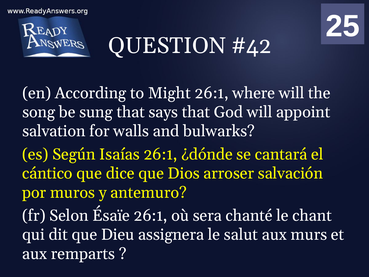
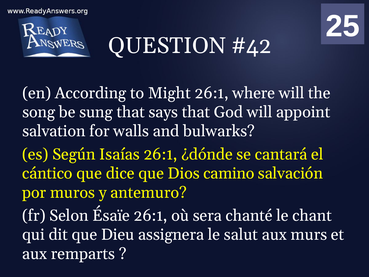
arroser: arroser -> camino (229, 173)
